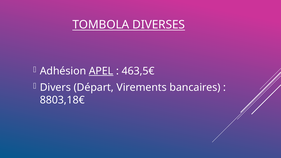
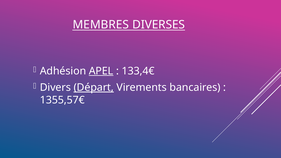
TOMBOLA: TOMBOLA -> MEMBRES (101, 25)
463,5€: 463,5€ -> 133,4€ (138, 71)
Départ underline: none -> present (94, 87)
8803,18€: 8803,18€ -> 1355,57€ (62, 100)
